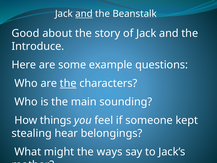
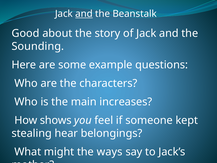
Introduce: Introduce -> Sounding (38, 46)
the underline: present -> none (68, 83)
sounding: sounding -> increases (126, 102)
things: things -> shows (56, 120)
